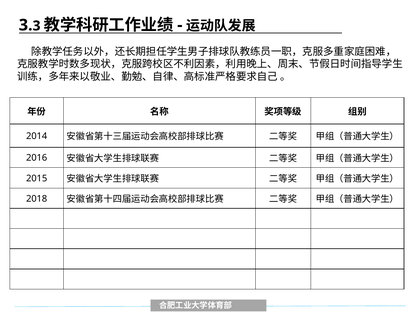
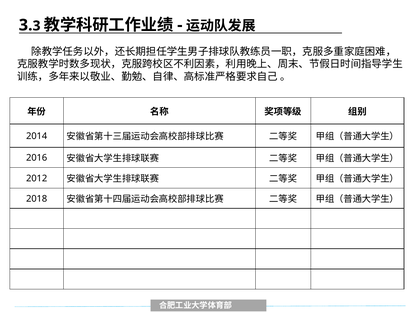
2015: 2015 -> 2012 (37, 179)
